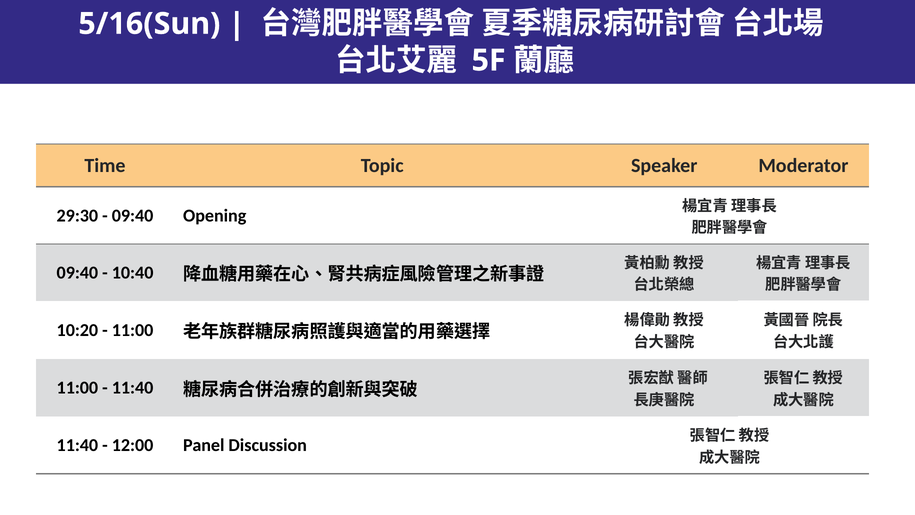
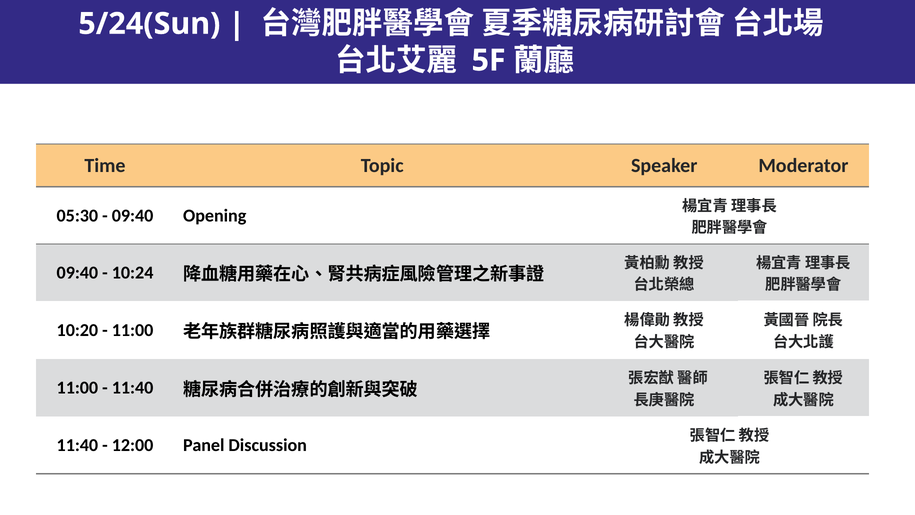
5/16(Sun: 5/16(Sun -> 5/24(Sun (149, 24)
29:30: 29:30 -> 05:30 (77, 215)
10:40: 10:40 -> 10:24 (133, 272)
